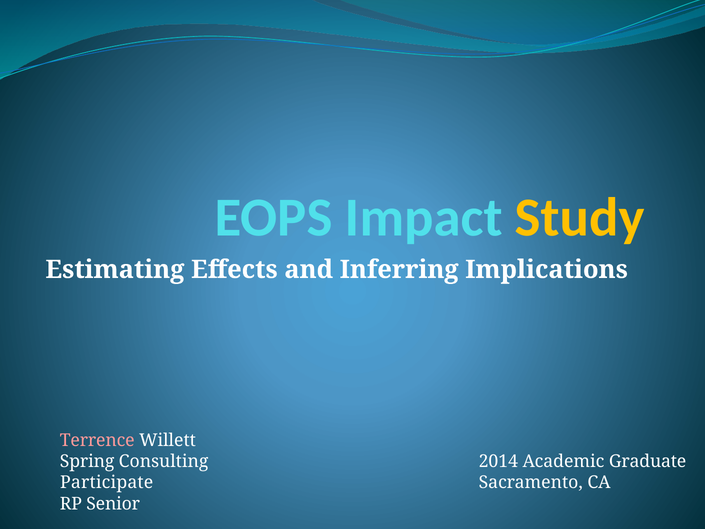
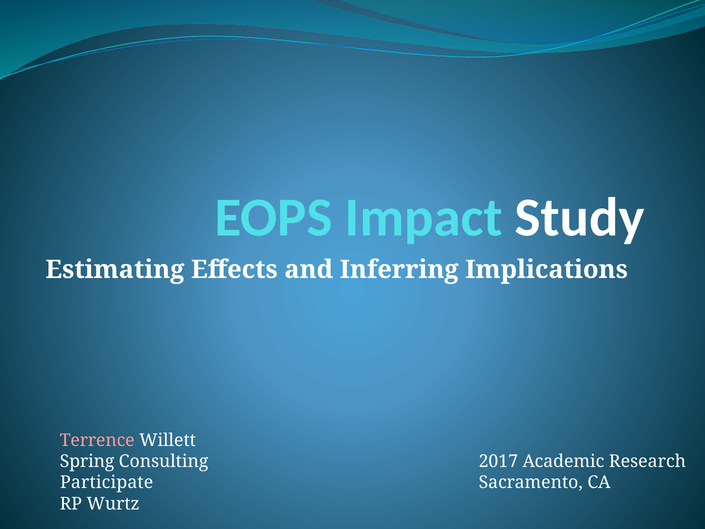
Study colour: yellow -> white (580, 218)
2014: 2014 -> 2017 (498, 461)
Graduate: Graduate -> Research (648, 461)
Senior: Senior -> Wurtz (113, 504)
